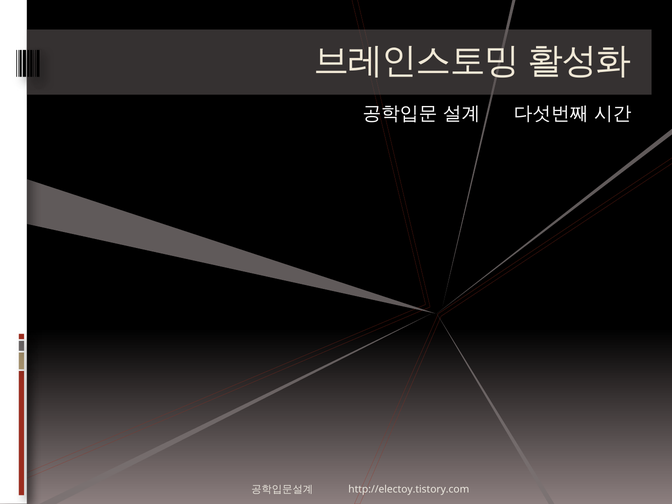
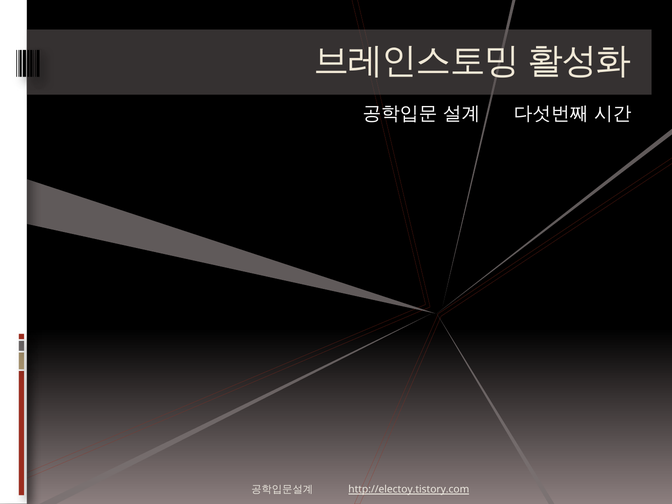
http://electoy.tistory.com underline: none -> present (409, 490)
